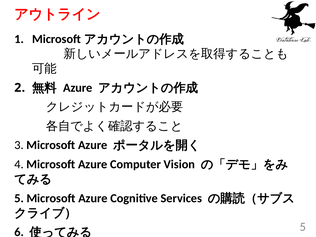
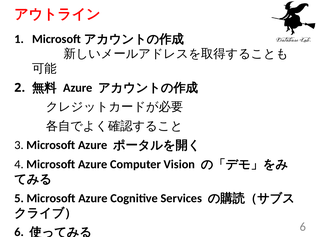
5: 5 -> 6 (303, 227)
